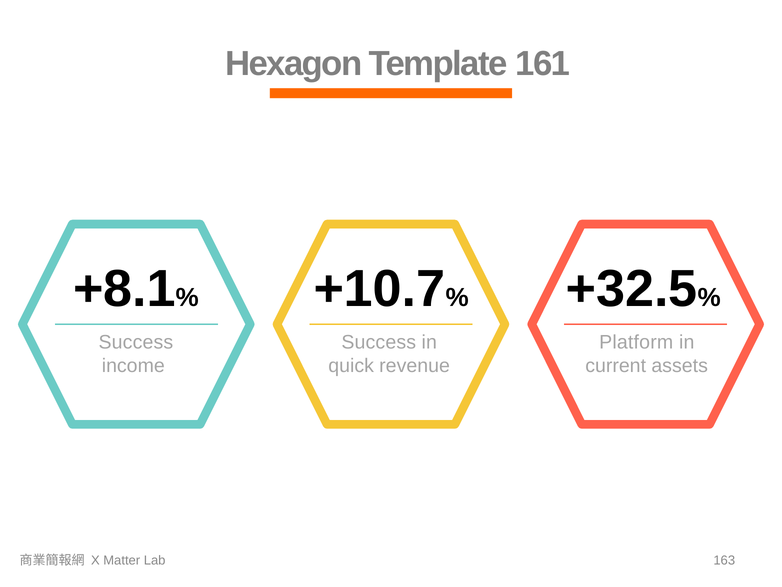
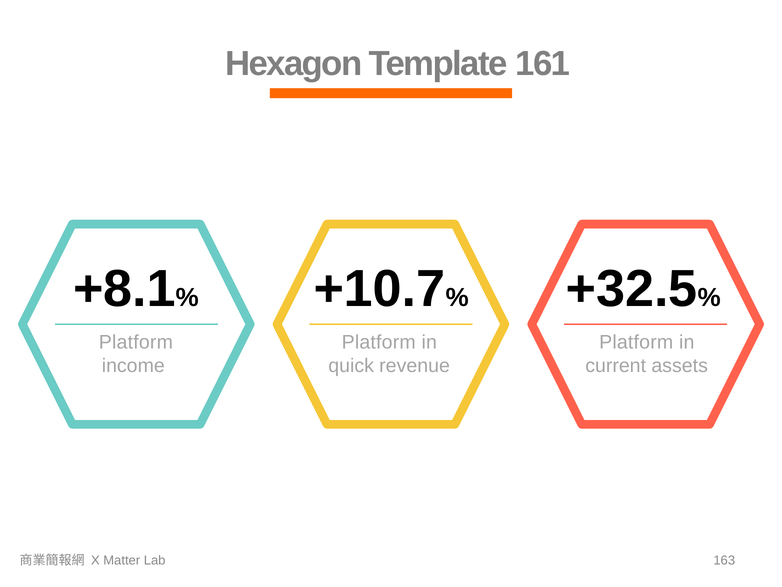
Success: Success -> Platform (136, 342)
Success: Success -> Platform (379, 342)
